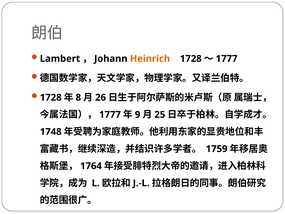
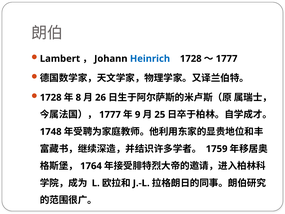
Heinrich colour: orange -> blue (150, 59)
